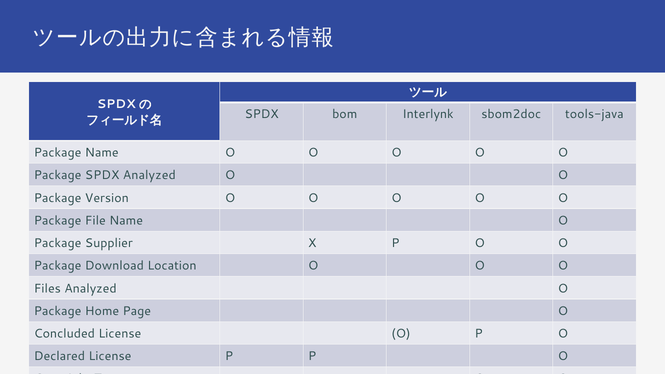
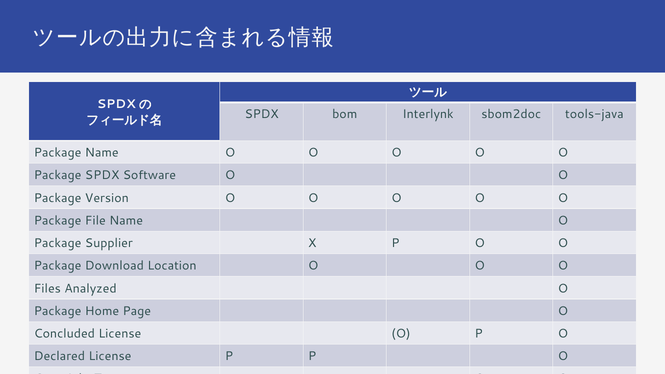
SPDX Analyzed: Analyzed -> Software (149, 175)
